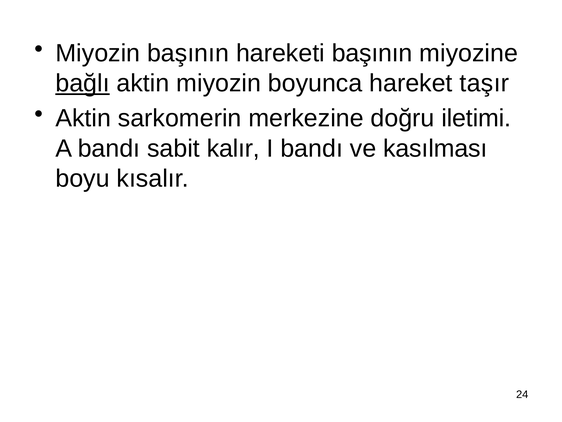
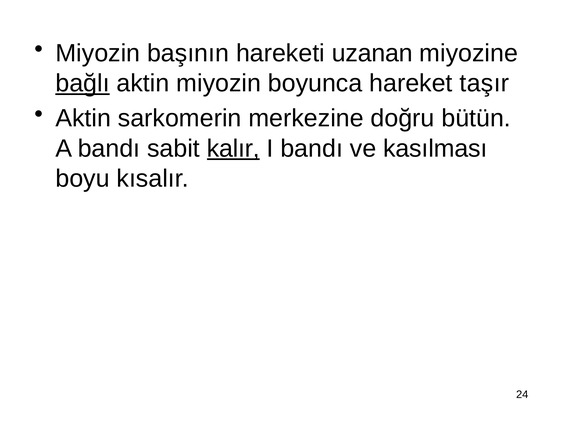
hareketi başının: başının -> uzanan (372, 53)
iletimi: iletimi -> bütün (476, 118)
kalır underline: none -> present (233, 148)
